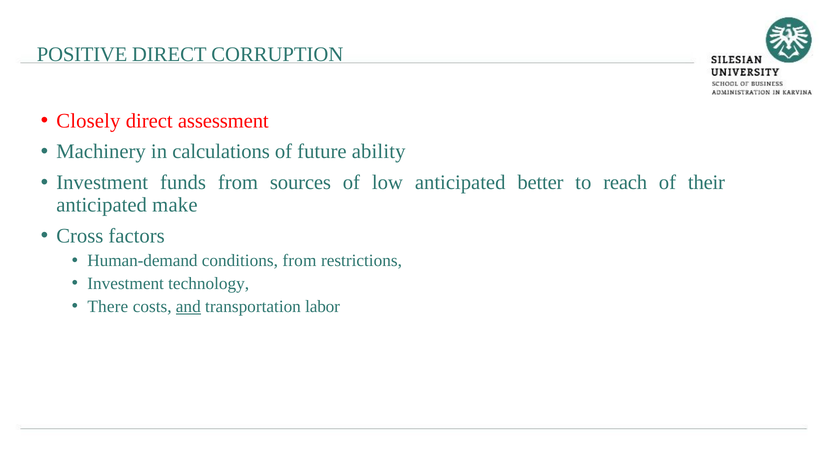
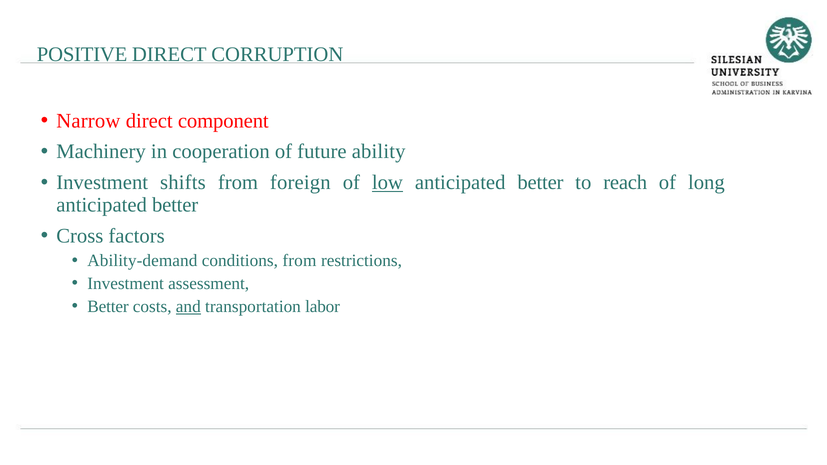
Closely: Closely -> Narrow (88, 121)
assessment: assessment -> component (223, 121)
calculations: calculations -> cooperation (221, 152)
funds: funds -> shifts (183, 183)
sources: sources -> foreign (300, 183)
low underline: none -> present (387, 183)
their: their -> long (706, 183)
make: make -> better (175, 205)
Human-demand: Human-demand -> Ability-demand (142, 261)
technology: technology -> assessment (209, 284)
There: There -> Better (108, 306)
